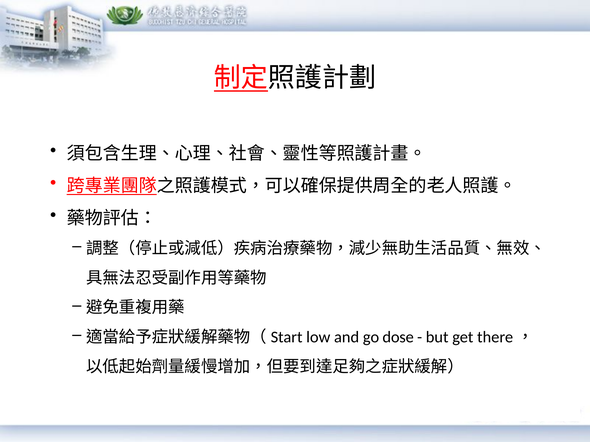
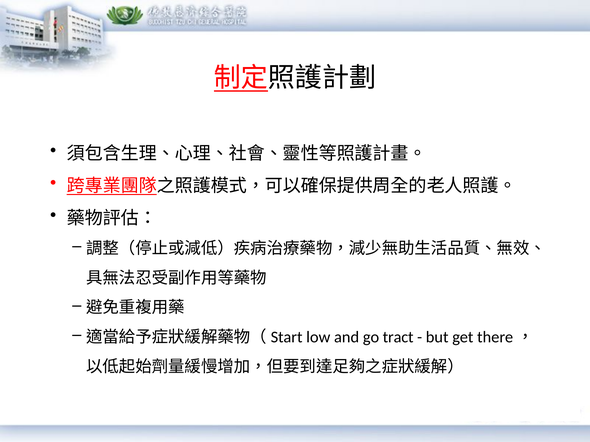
dose: dose -> tract (398, 337)
